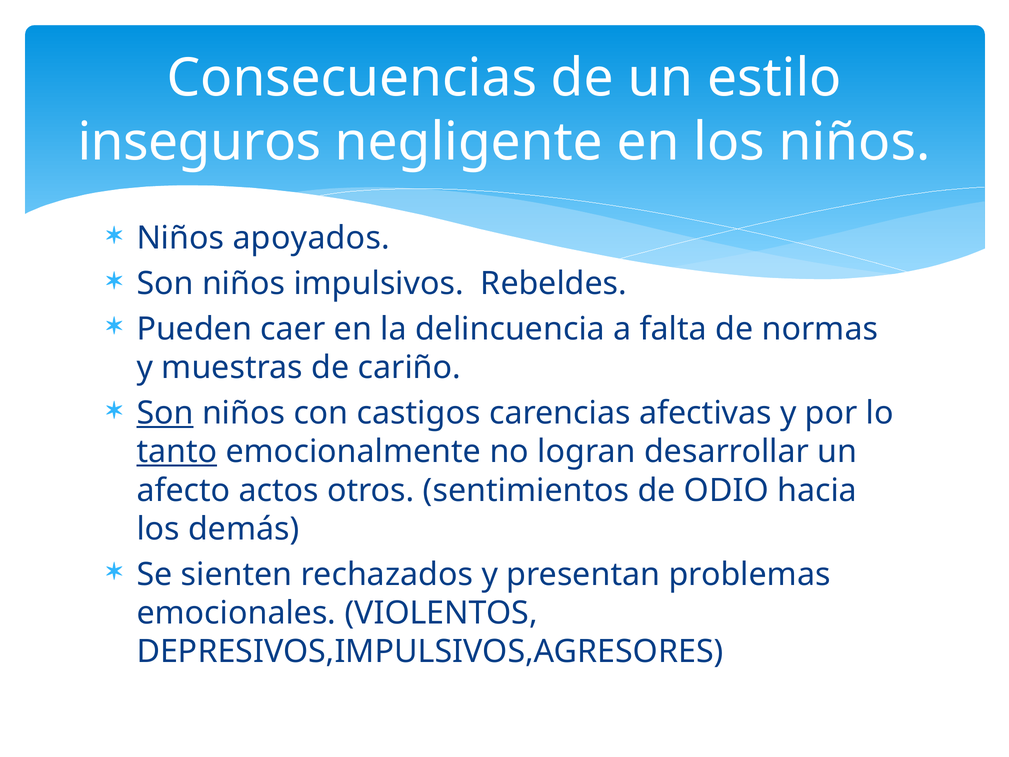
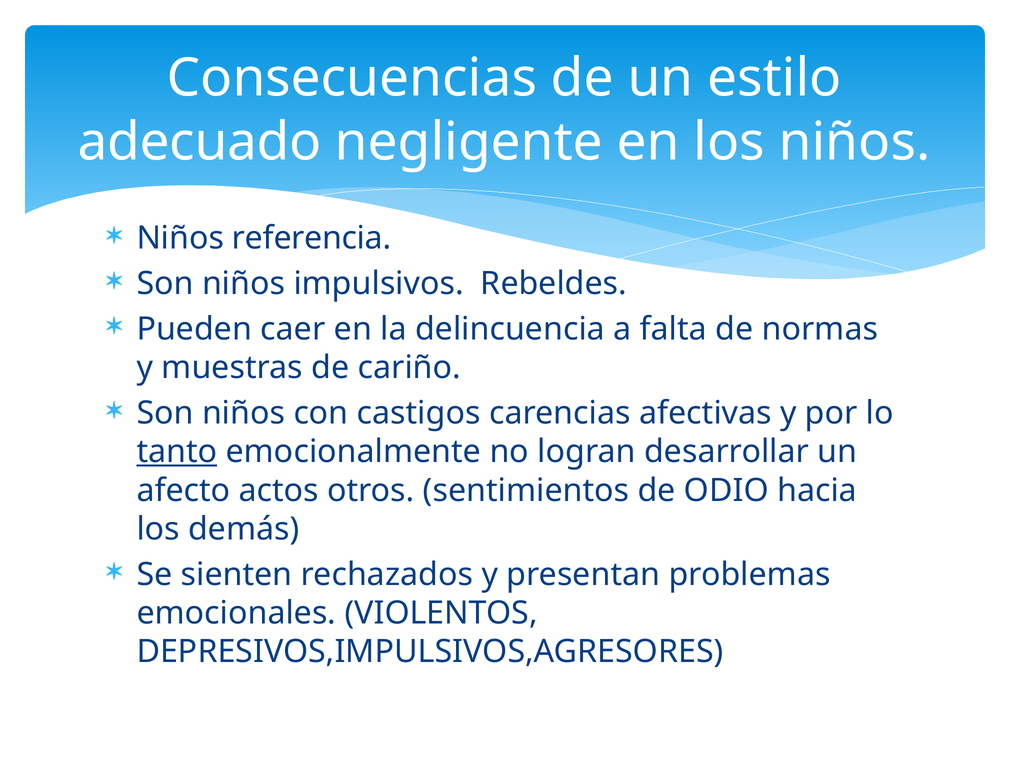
inseguros: inseguros -> adecuado (200, 142)
apoyados: apoyados -> referencia (312, 238)
Son underline: present -> none (165, 413)
